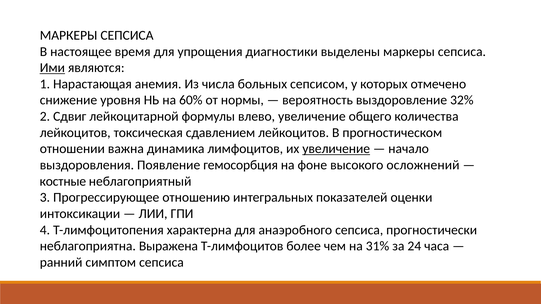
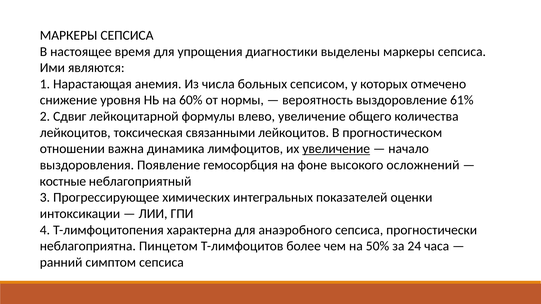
Ими underline: present -> none (52, 68)
32%: 32% -> 61% (462, 100)
сдавлением: сдавлением -> связанными (221, 133)
отношению: отношению -> химических (196, 198)
Выражена: Выражена -> Пинцетом (168, 246)
31%: 31% -> 50% (378, 246)
